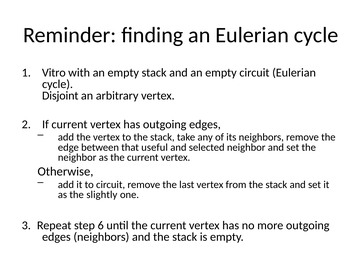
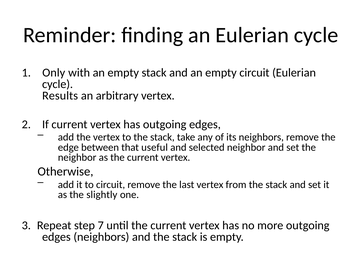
Vitro: Vitro -> Only (54, 73)
Disjoint: Disjoint -> Results (60, 96)
6: 6 -> 7 (101, 226)
